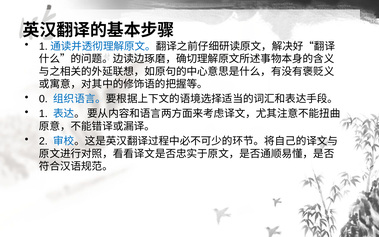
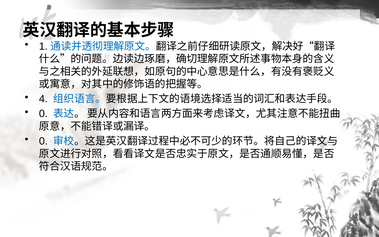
0: 0 -> 4 (43, 99)
1: 1 -> 0 (43, 114)
2: 2 -> 0 (43, 141)
